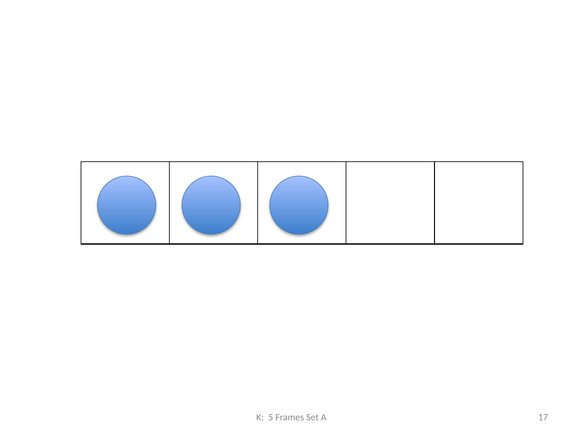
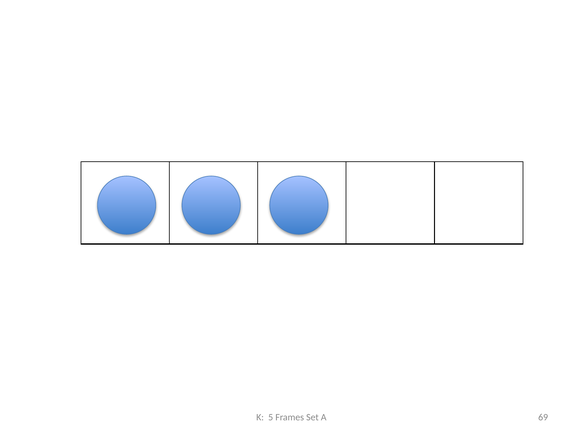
17: 17 -> 69 (543, 417)
